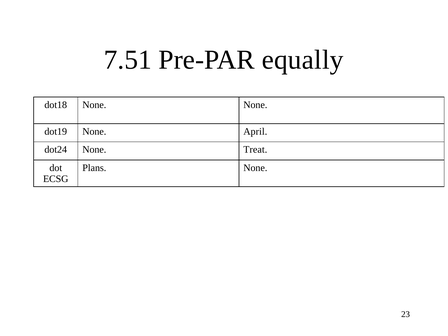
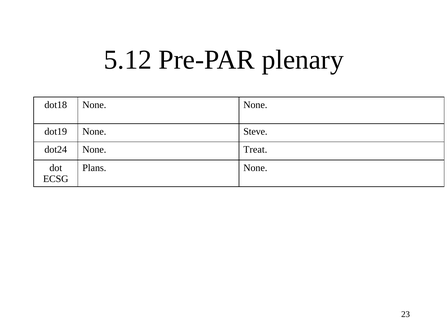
7.51: 7.51 -> 5.12 (128, 60)
equally: equally -> plenary (303, 60)
April: April -> Steve (255, 132)
